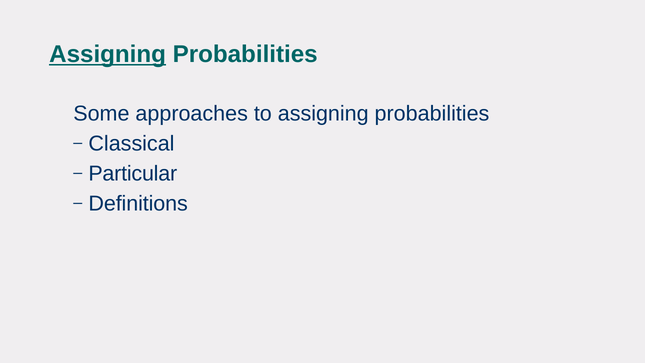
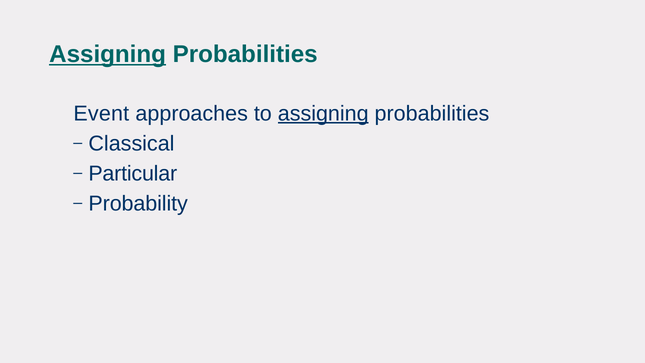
Some: Some -> Event (101, 113)
assigning underline: none -> present (323, 113)
Definitions: Definitions -> Probability (138, 204)
